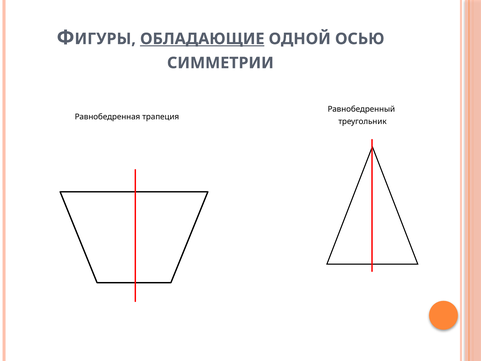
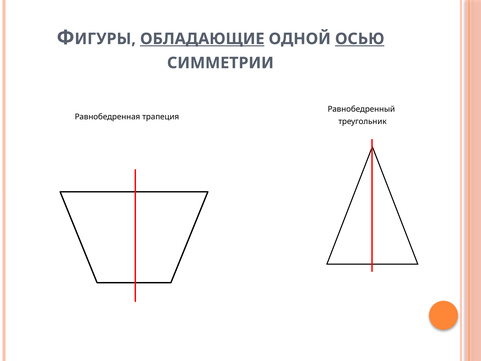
ОСЬЮ underline: none -> present (360, 39)
